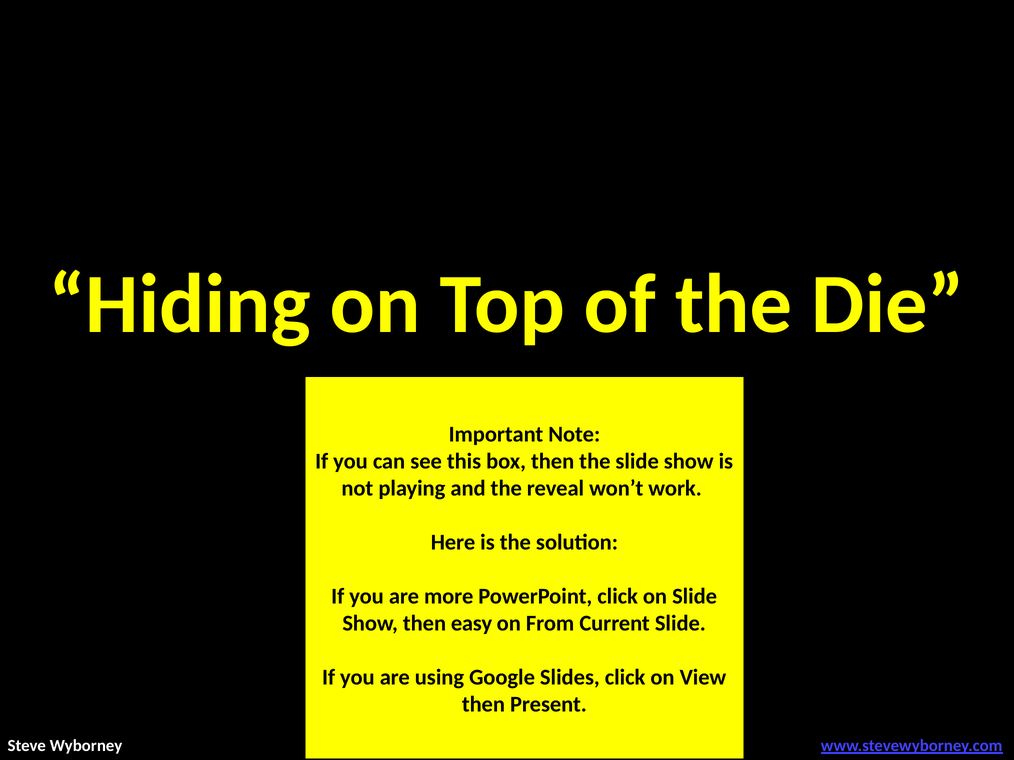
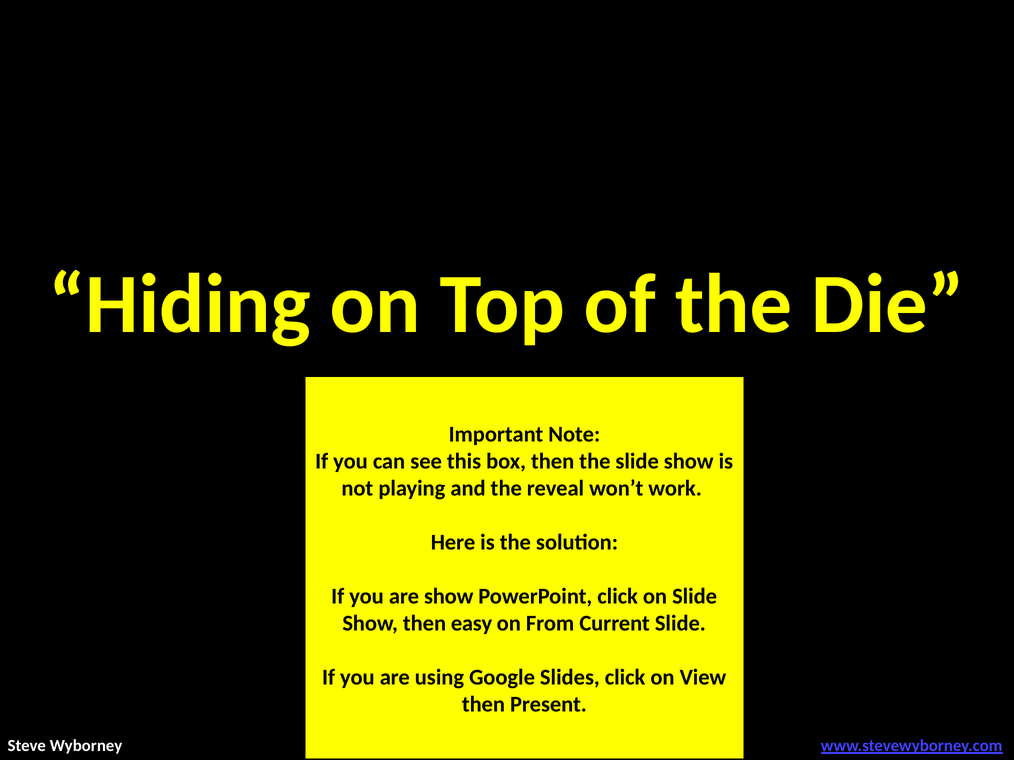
are more: more -> show (449, 597)
